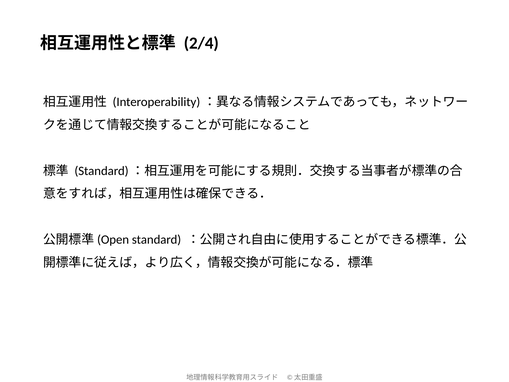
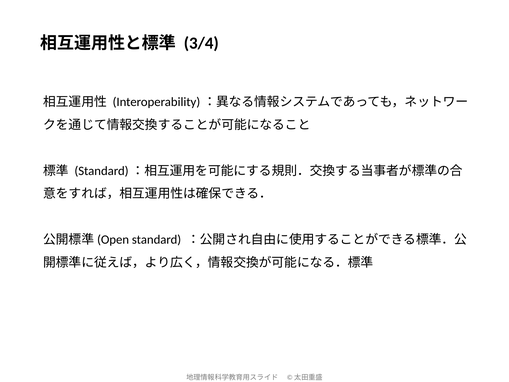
2/4: 2/4 -> 3/4 (201, 43)
